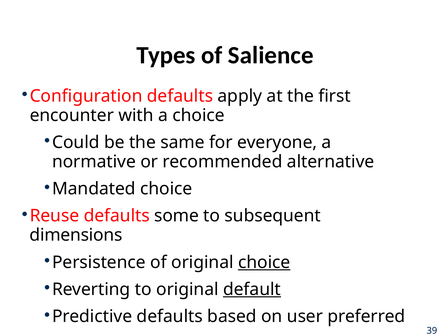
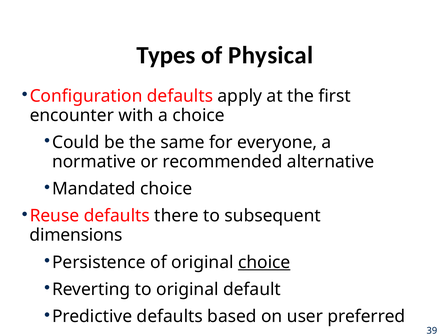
Salience: Salience -> Physical (271, 55)
some: some -> there (176, 216)
default underline: present -> none (252, 289)
